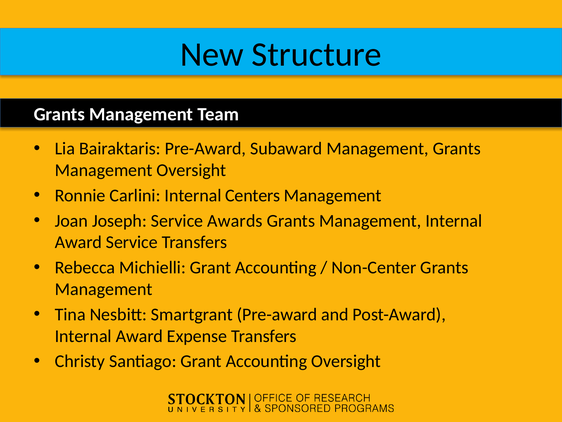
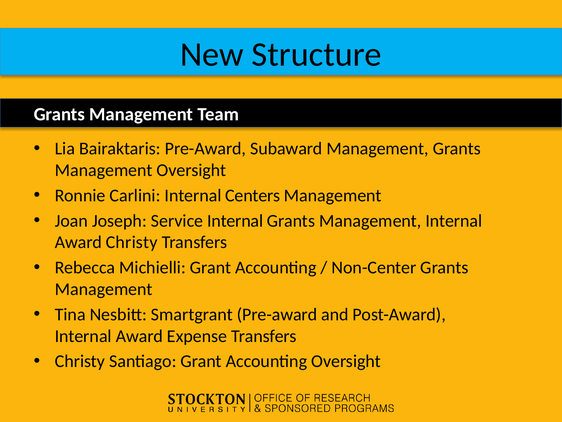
Service Awards: Awards -> Internal (235, 221)
Award Service: Service -> Christy (132, 242)
